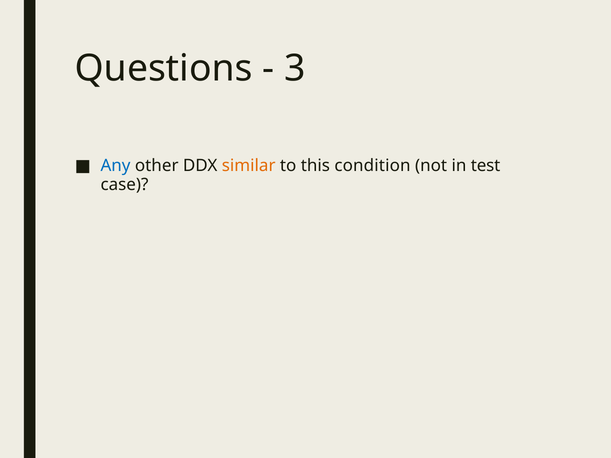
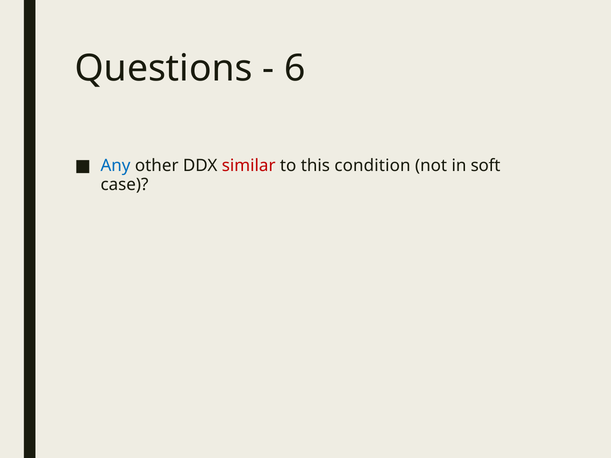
3: 3 -> 6 (295, 68)
similar colour: orange -> red (249, 166)
test: test -> soft (486, 166)
